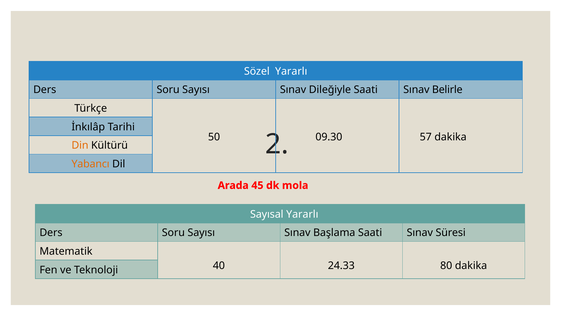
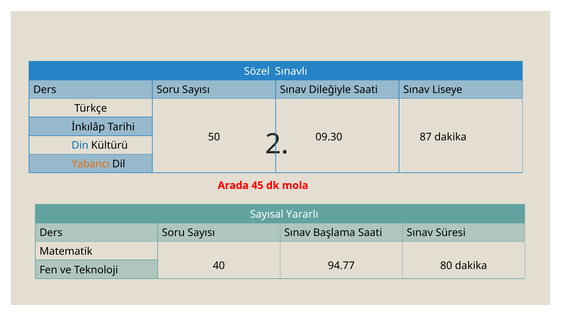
Sözel Yararlı: Yararlı -> Sınavlı (291, 71)
Belirle: Belirle -> Liseye (447, 90)
57: 57 -> 87 (426, 137)
Din colour: orange -> blue (80, 145)
24.33: 24.33 -> 94.77 (341, 265)
